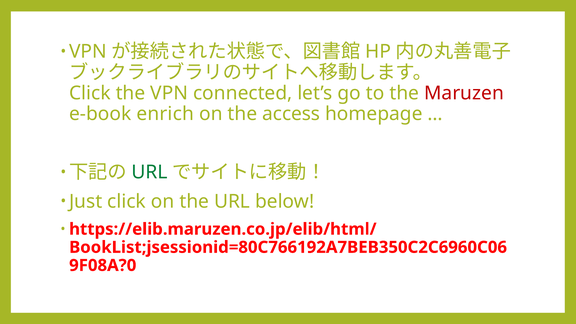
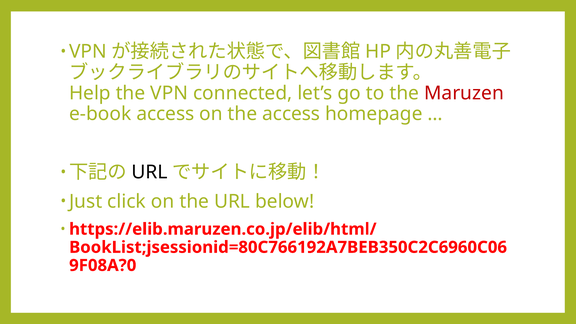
Click: Click -> Help (90, 93)
e-book enrich: enrich -> access (165, 114)
URL colour: green -> black (149, 172)
